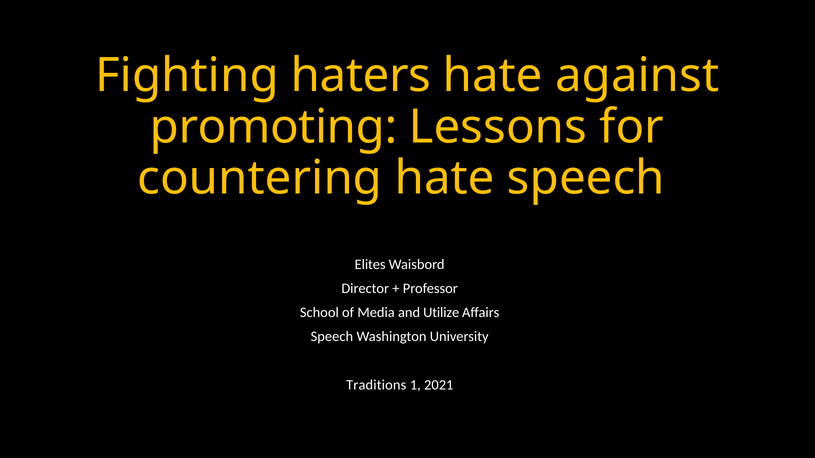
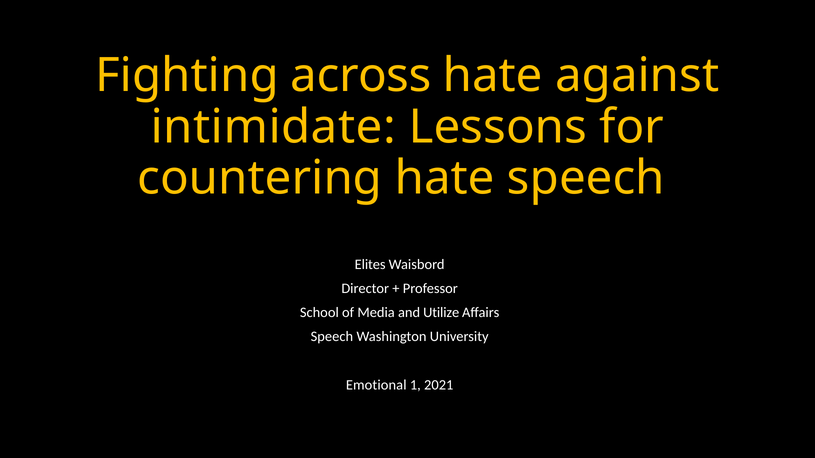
haters: haters -> across (361, 76)
promoting: promoting -> intimidate (273, 127)
Traditions: Traditions -> Emotional (376, 385)
